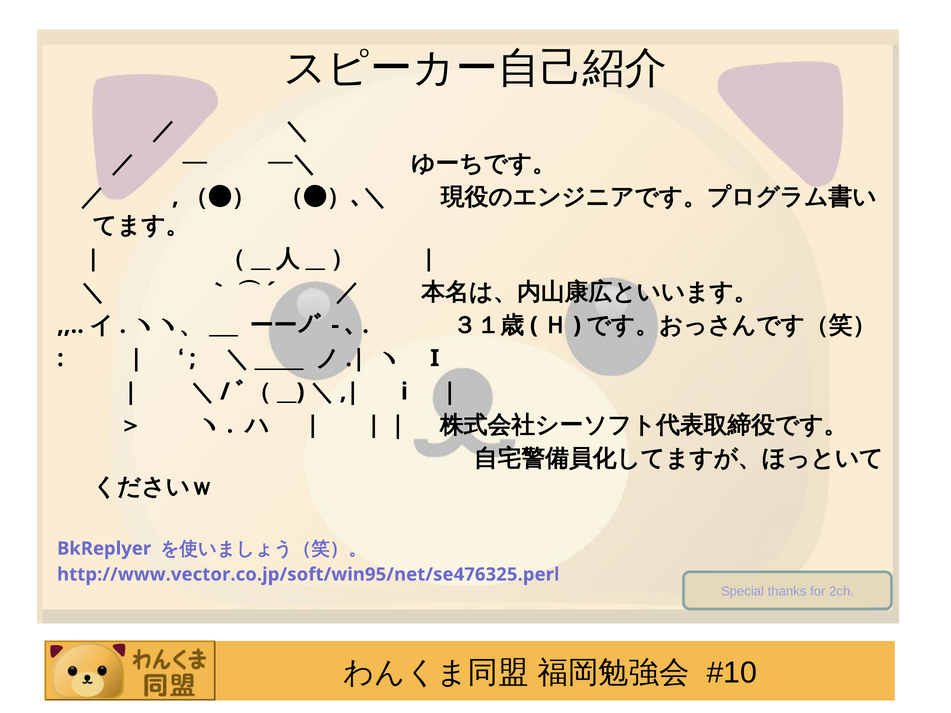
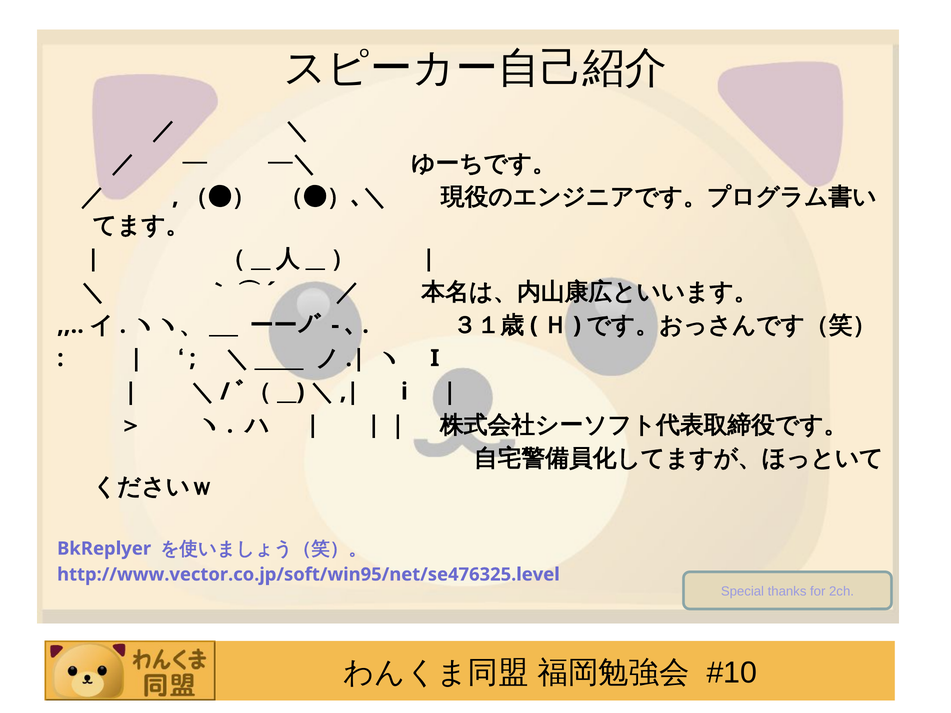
http://www.vector.co.jp/soft/win95/net/se476325.perl: http://www.vector.co.jp/soft/win95/net/se476325.perl -> http://www.vector.co.jp/soft/win95/net/se476325.level (308, 575)
